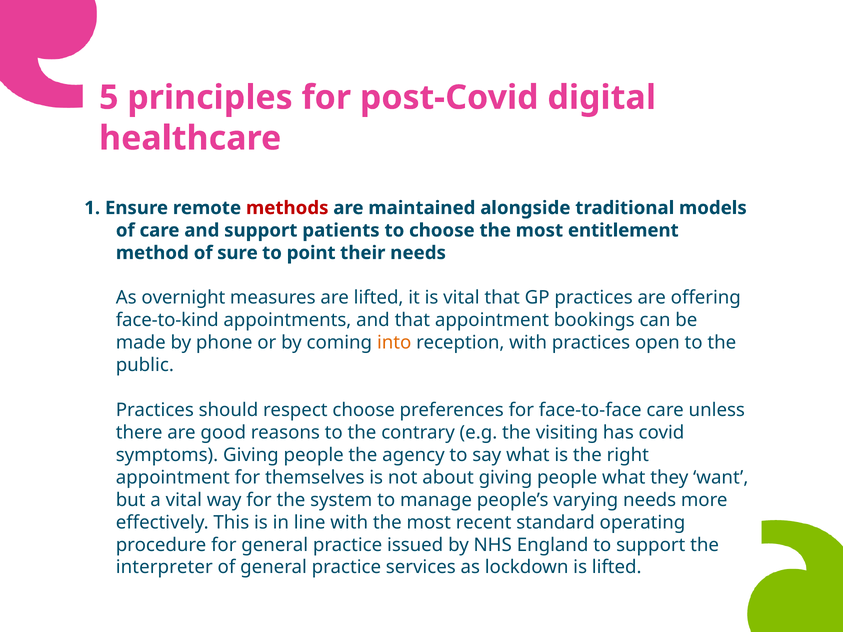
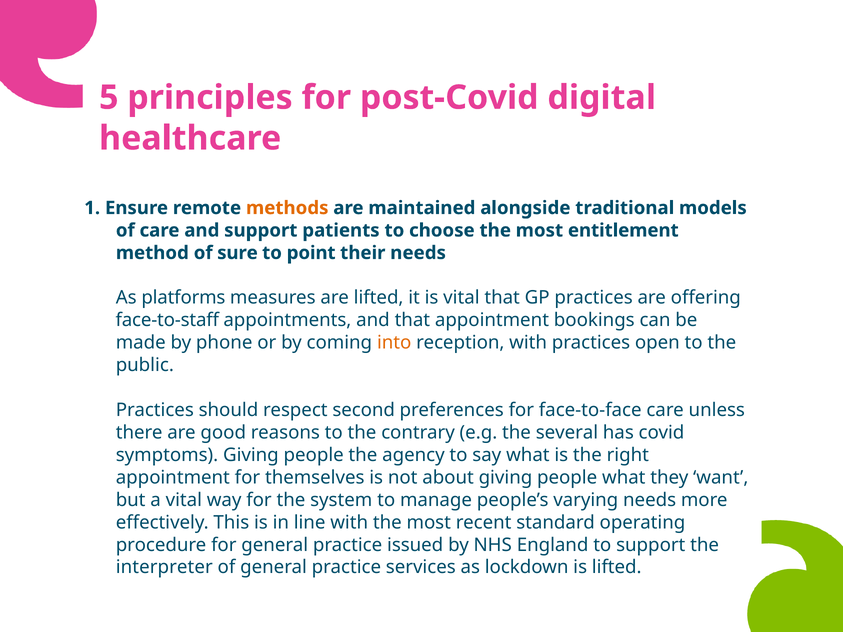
methods colour: red -> orange (287, 208)
overnight: overnight -> platforms (183, 298)
face-to-kind: face-to-kind -> face-to-staff (167, 320)
respect choose: choose -> second (364, 410)
visiting: visiting -> several (567, 433)
